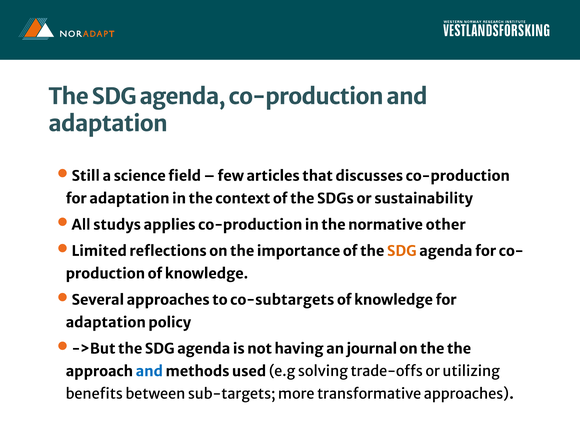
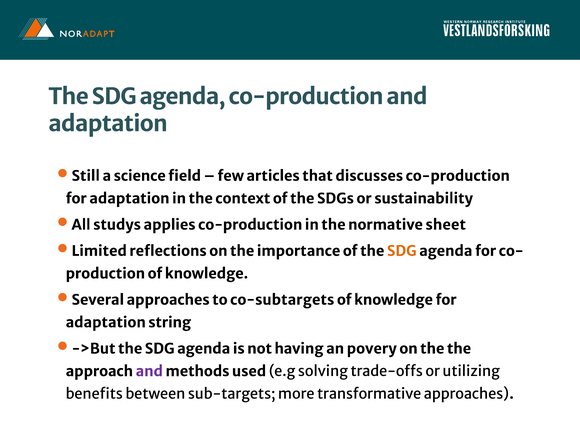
other: other -> sheet (446, 225)
policy: policy -> string (170, 323)
journal: journal -> povery (372, 349)
and colour: blue -> purple (149, 371)
